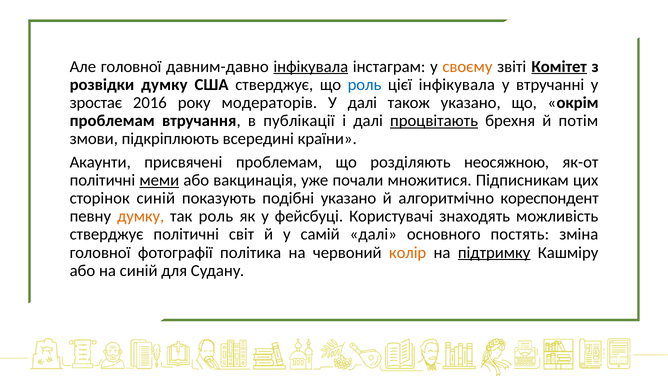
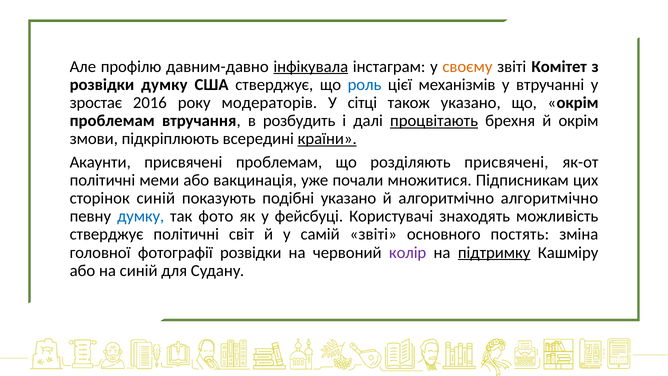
Але головної: головної -> профілю (131, 67)
Комітет underline: present -> none (559, 67)
цієї інфікувала: інфікувала -> механізмів (457, 85)
У далі: далі -> сітці (362, 103)
публікації: публікації -> розбудить (299, 121)
й потім: потім -> окрім (579, 121)
країни underline: none -> present (327, 139)
розділяють неосяжною: неосяжною -> присвячені (506, 162)
меми underline: present -> none (159, 180)
алгоритмічно кореспондент: кореспондент -> алгоритмічно (549, 198)
думку colour: orange -> blue (141, 216)
так роль: роль -> фото (216, 216)
самій далі: далі -> звіті (373, 234)
фотографії політика: політика -> розвідки (251, 252)
колір colour: orange -> purple (408, 252)
